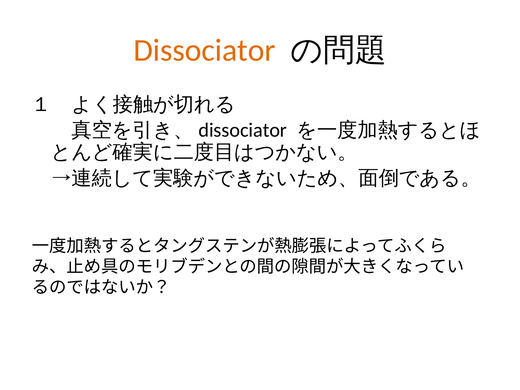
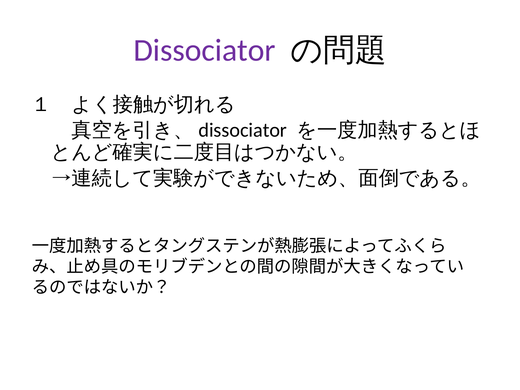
Dissociator colour: orange -> purple (204, 50)
